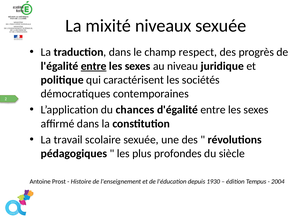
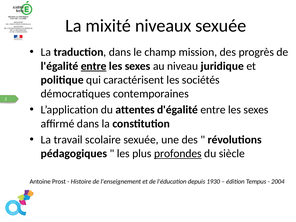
respect: respect -> mission (198, 52)
chances: chances -> attentes (135, 110)
profondes underline: none -> present (178, 154)
